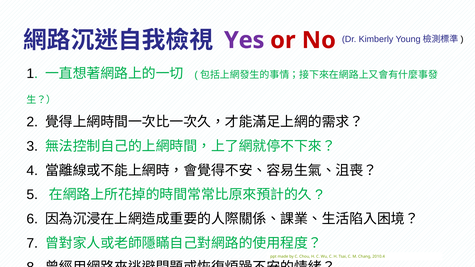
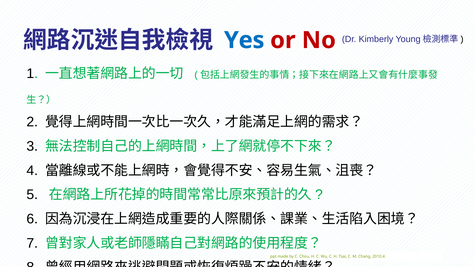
Yes colour: purple -> blue (244, 40)
